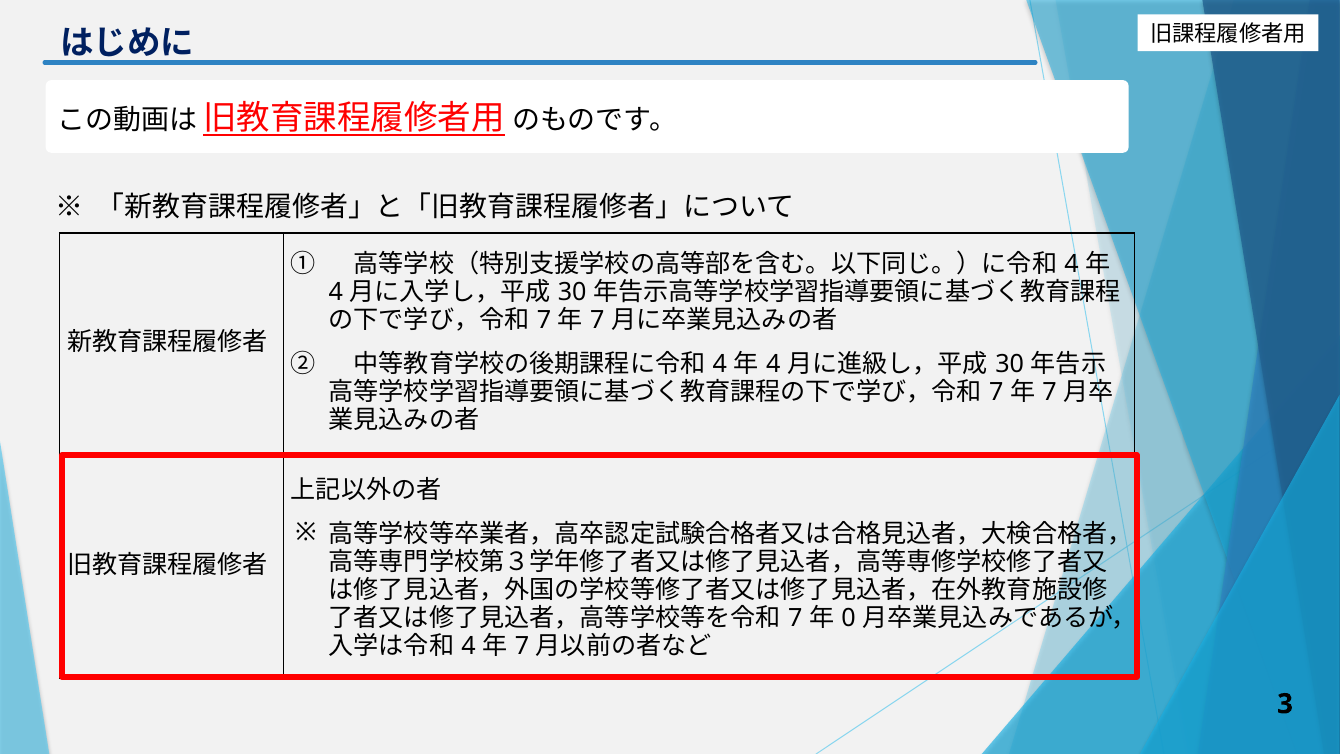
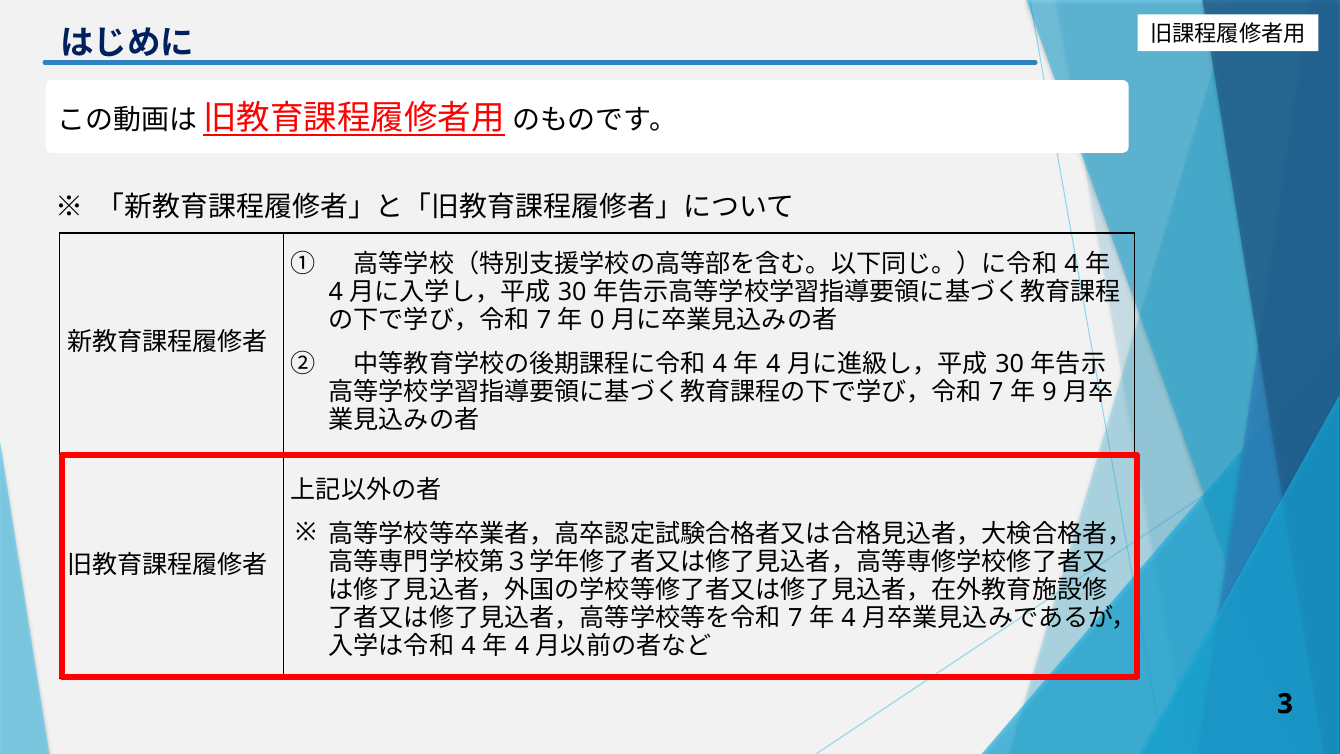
7: 7 -> 0 (597, 320)
7: 7 -> 9 (1050, 392)
0: 0 -> 4 (849, 618)
7: 7 -> 4 (522, 646)
